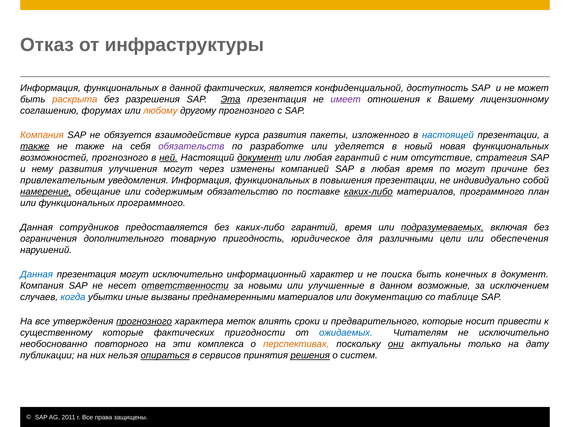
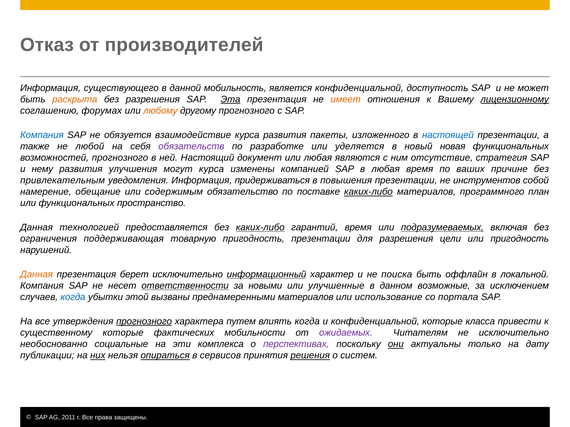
инфраструктуры: инфраструктуры -> производителей (184, 45)
функциональных: функциональных -> существующего (121, 88)
данной фактических: фактических -> мобильность (235, 88)
имеет colour: purple -> orange (346, 99)
лицензионному underline: none -> present (515, 99)
Компания colour: orange -> blue (42, 135)
также underline: present -> none (35, 146)
не также: также -> любой (90, 146)
ней underline: present -> none (168, 158)
документ underline: present -> none (260, 158)
любая гарантий: гарантий -> являются (358, 158)
могут через: через -> курса (212, 169)
по могут: могут -> ваших (471, 169)
уведомления Информация функциональных: функциональных -> придерживаться (272, 181)
индивидуально: индивидуально -> инструментов (487, 181)
намерение underline: present -> none (46, 192)
функциональных программного: программного -> пространство (151, 203)
сотрудников: сотрудников -> технологией (89, 228)
каких-либо underline: none -> present (260, 228)
дополнительного: дополнительного -> поддерживающая (124, 239)
пригодность юридическое: юридическое -> презентации (321, 239)
для различными: различными -> разрешения (406, 239)
или обеспечения: обеспечения -> пригодность (520, 239)
Данная colour: blue -> orange (37, 275)
презентация могут: могут -> берет (134, 275)
информационный underline: none -> present (267, 275)
конечных: конечных -> оффлайн (467, 275)
в документ: документ -> локальной (525, 275)
иные: иные -> этой (137, 298)
документацию: документацию -> использование (389, 298)
таблице: таблице -> портала (458, 298)
меток: меток -> путем (241, 322)
влиять сроки: сроки -> когда (307, 322)
и предварительного: предварительного -> конфиденциальной (375, 322)
носит: носит -> класса (480, 322)
пригодности: пригодности -> мобильности (255, 333)
ожидаемых colour: blue -> purple (346, 333)
повторного: повторного -> социальные (121, 345)
перспективах colour: orange -> purple (296, 345)
них underline: none -> present (98, 356)
